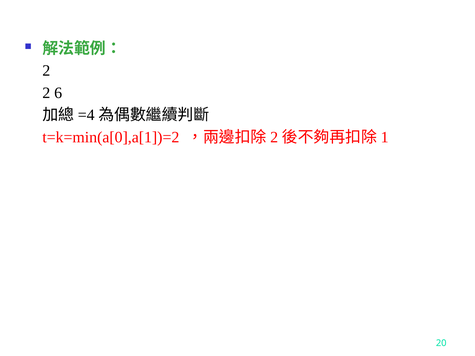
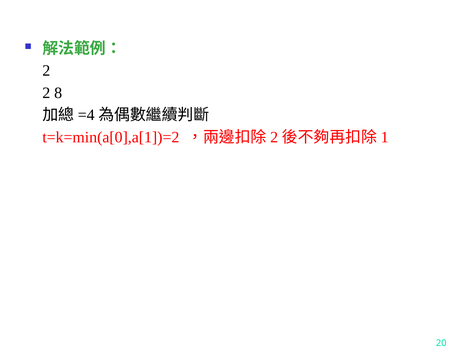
6: 6 -> 8 (58, 93)
